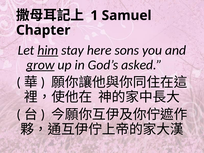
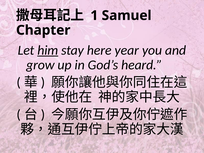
sons: sons -> year (127, 50)
grow underline: present -> none (40, 65)
asked: asked -> heard (142, 65)
